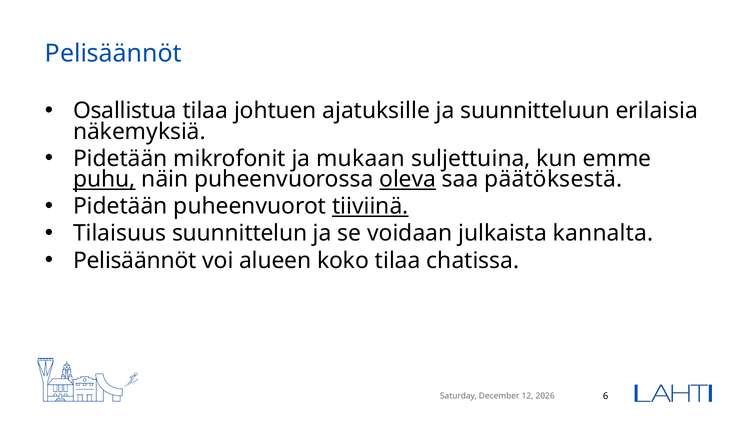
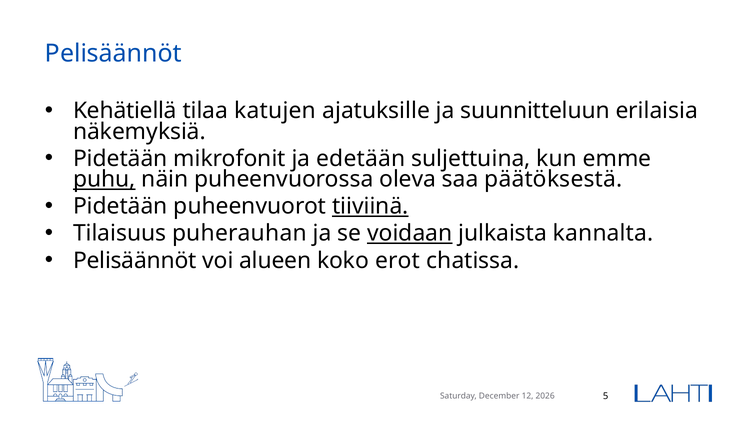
Osallistua: Osallistua -> Kehätiellä (125, 111)
johtuen: johtuen -> katujen (275, 111)
mukaan: mukaan -> edetään (361, 159)
oleva underline: present -> none (408, 179)
suunnittelun: suunnittelun -> puherauhan (239, 234)
voidaan underline: none -> present (410, 234)
koko tilaa: tilaa -> erot (398, 261)
6: 6 -> 5 (606, 397)
